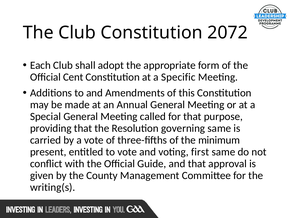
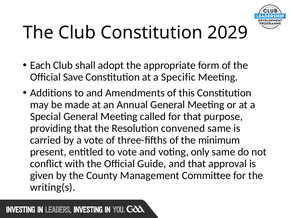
2072: 2072 -> 2029 (228, 32)
Cent: Cent -> Save (73, 77)
governing: governing -> convened (183, 128)
first: first -> only (200, 152)
